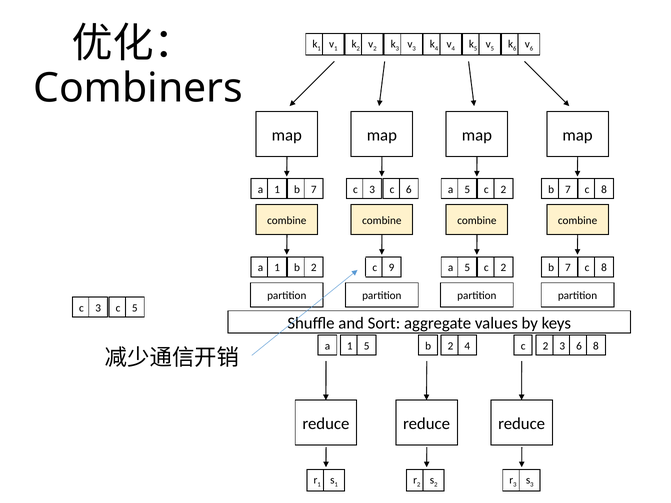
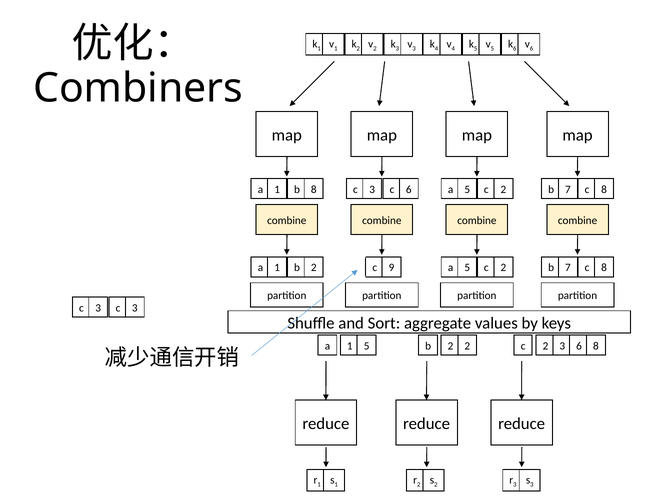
1 7: 7 -> 8 (314, 190)
3 5: 5 -> 3 (135, 308)
2 4: 4 -> 2 (467, 346)
